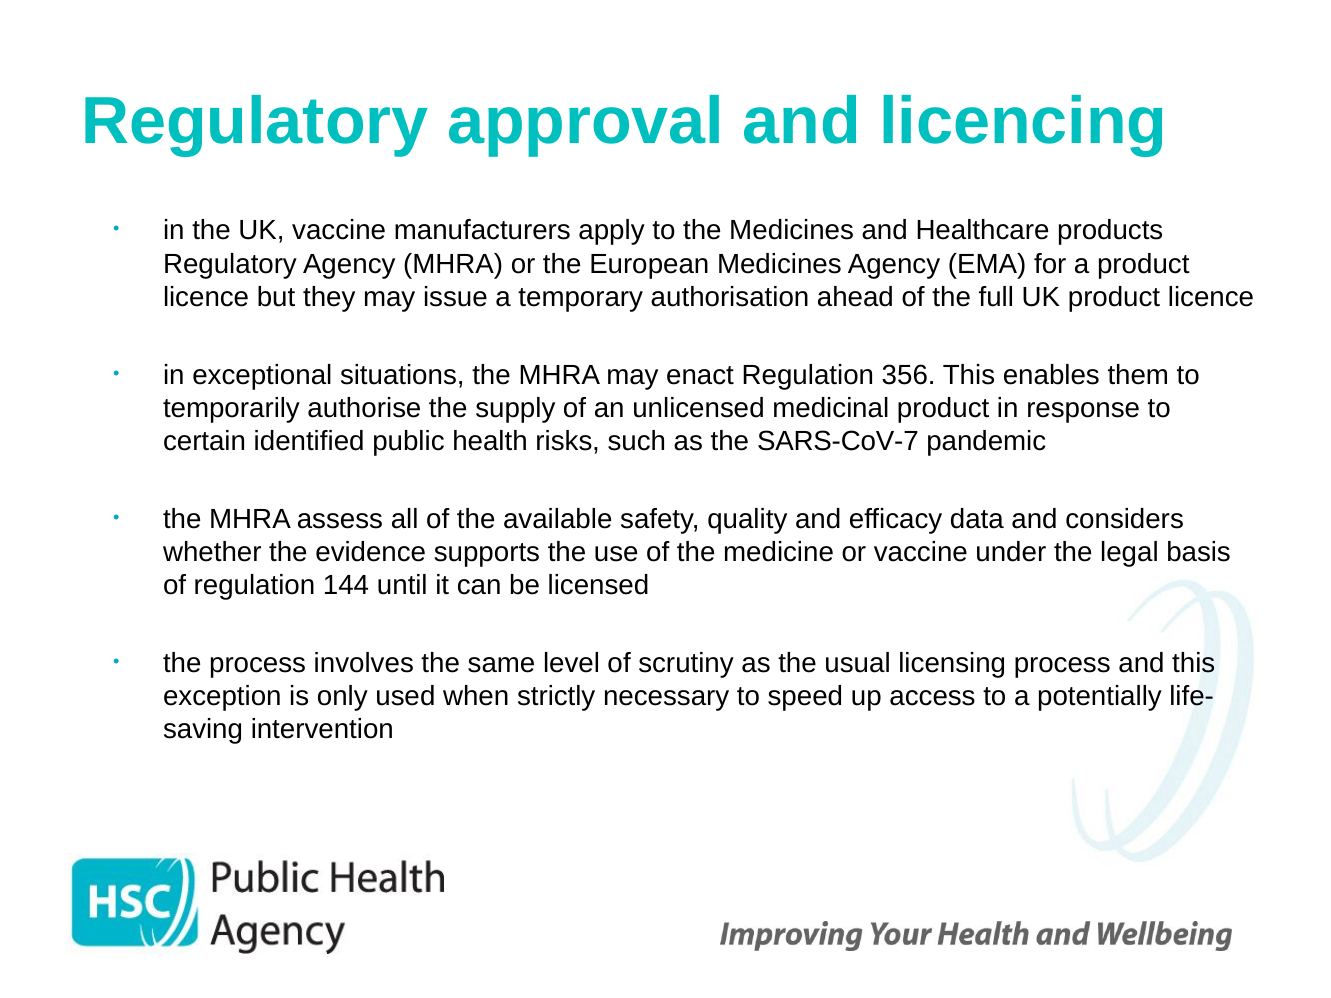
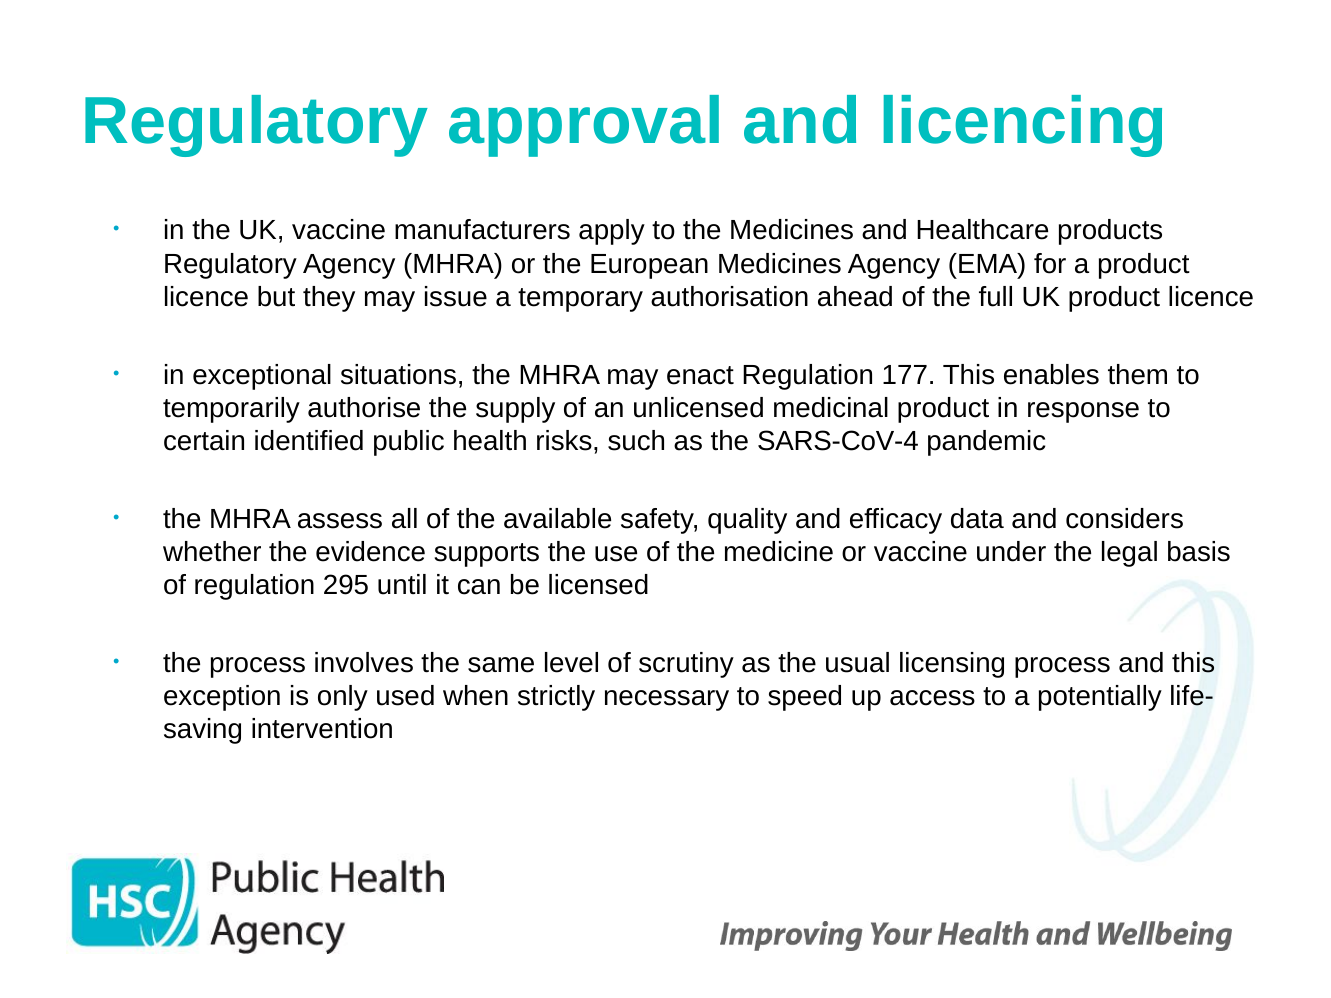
356: 356 -> 177 (909, 375)
SARS-CoV-7: SARS-CoV-7 -> SARS-CoV-4 (838, 442)
144: 144 -> 295 (346, 586)
